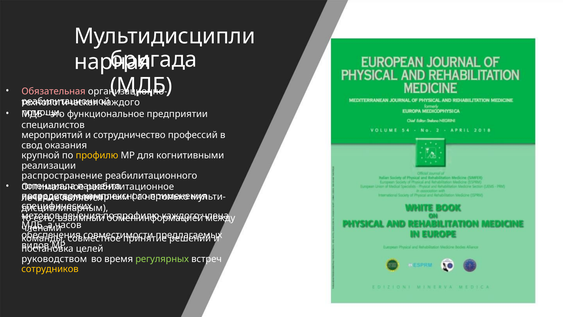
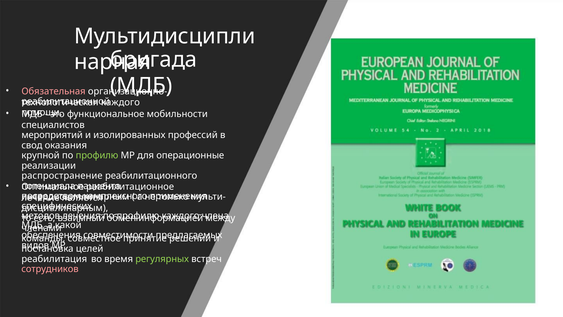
предприятии: предприятии -> мобильности (177, 114)
сотрудничество: сотрудничество -> изолированных (129, 135)
профилю colour: yellow -> light green (97, 155)
когнитивными: когнитивными -> операционные (190, 155)
часов: часов -> какой (68, 225)
руководством: руководством -> реабилитация (54, 259)
сотрудников colour: yellow -> pink (50, 269)
